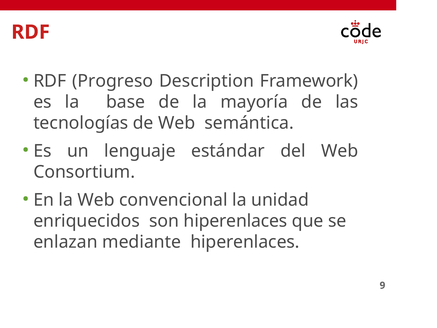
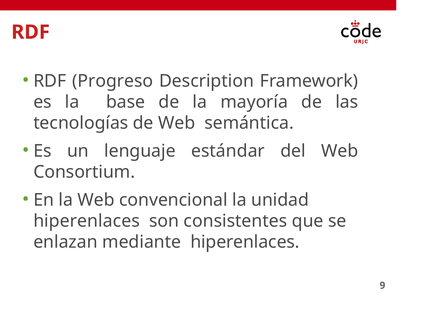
enriquecidos: enriquecidos -> hiperenlaces (87, 221)
son hiperenlaces: hiperenlaces -> consistentes (235, 221)
